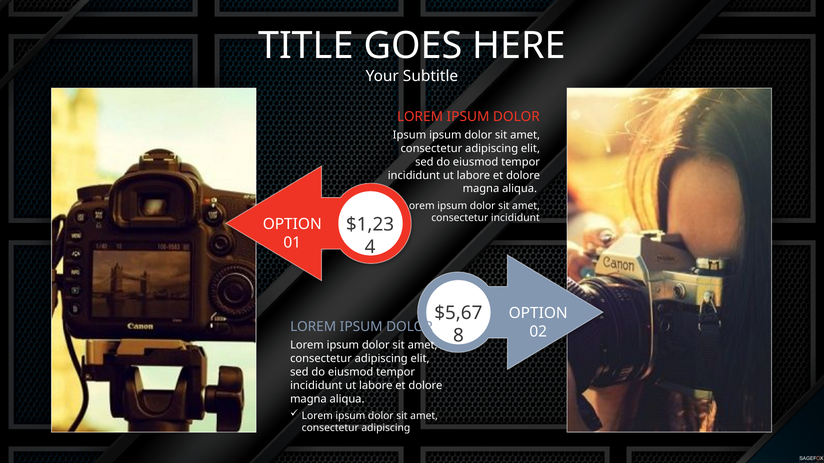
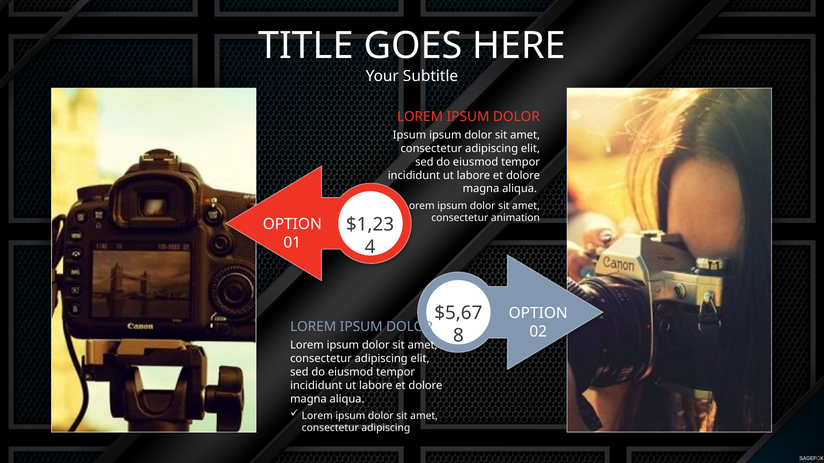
consectetur incididunt: incididunt -> animation (515, 218)
